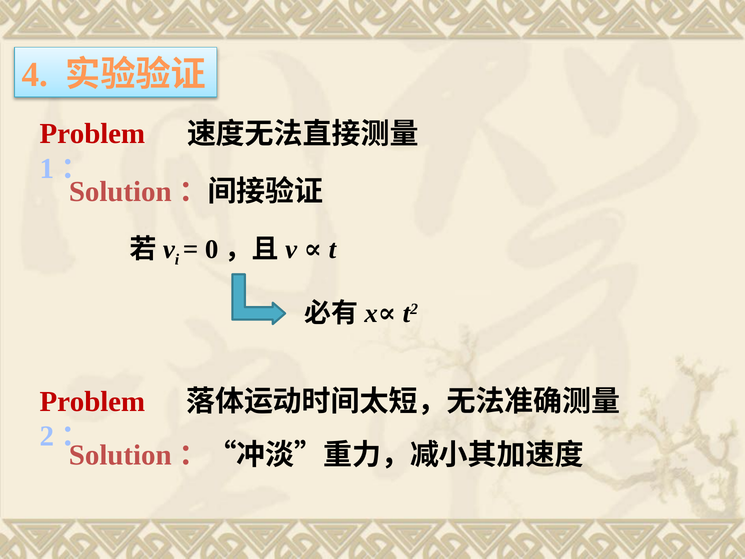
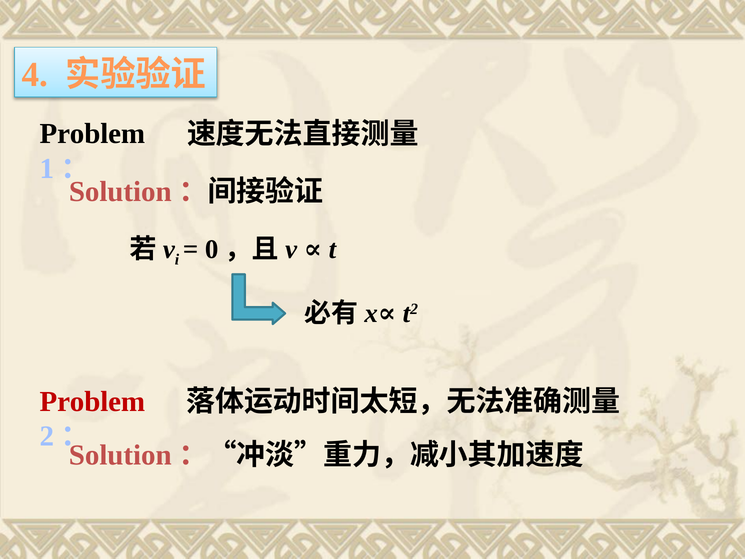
Problem colour: red -> black (92, 134)
